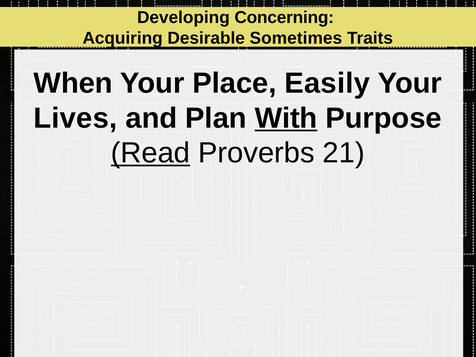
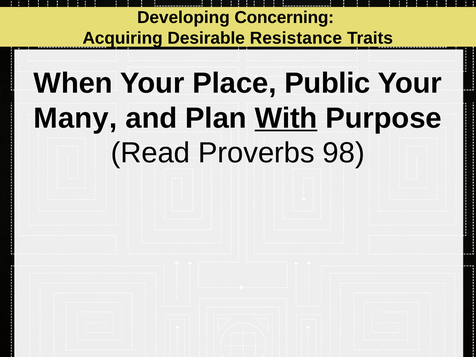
Sometimes: Sometimes -> Resistance (296, 38)
Easily: Easily -> Public (327, 83)
Lives: Lives -> Many (75, 118)
Read underline: present -> none (151, 153)
21: 21 -> 98 (344, 153)
